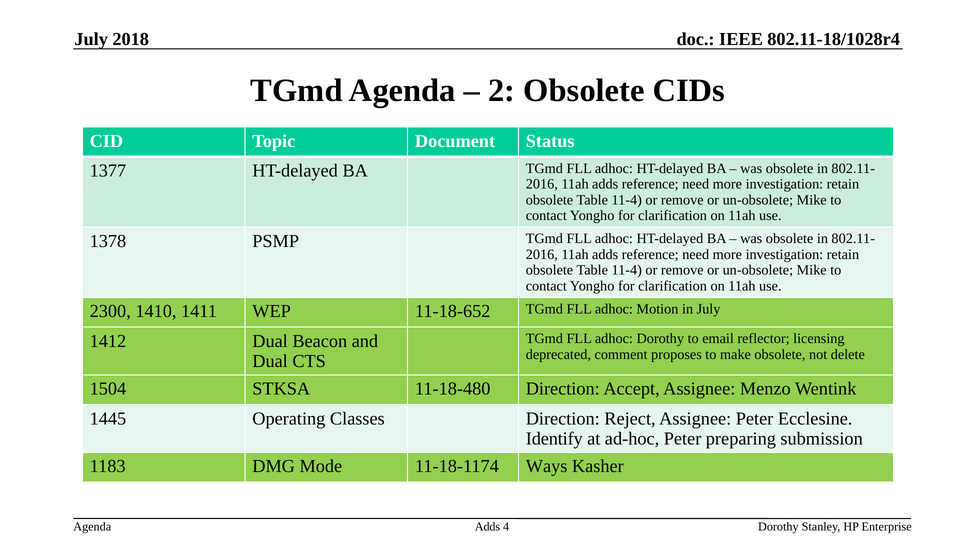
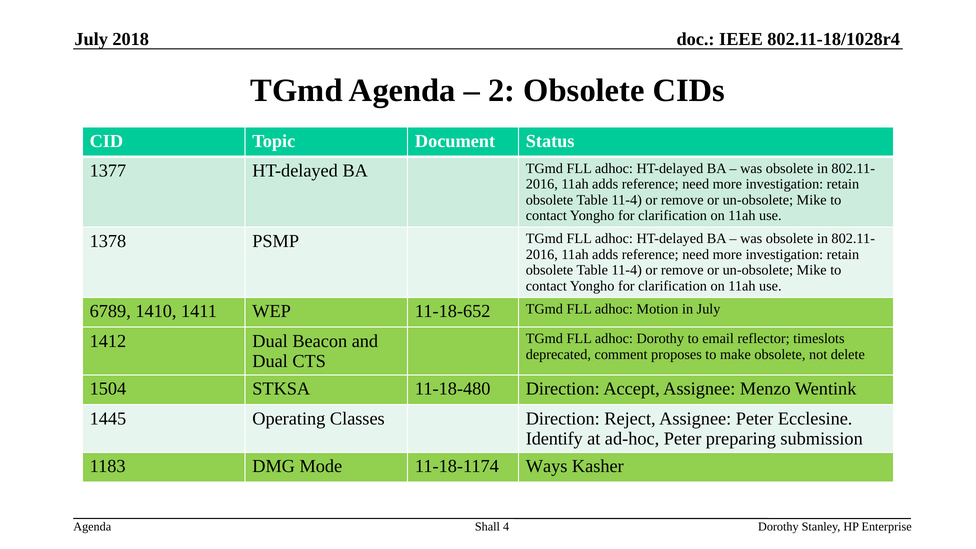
2300: 2300 -> 6789 (110, 311)
licensing: licensing -> timeslots (819, 339)
Adds: Adds -> Shall (487, 527)
